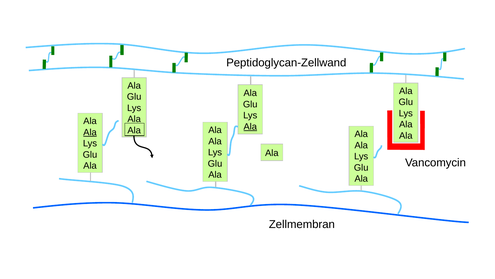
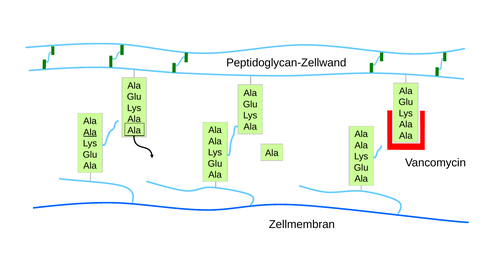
Ala underline: present -> none (250, 126)
